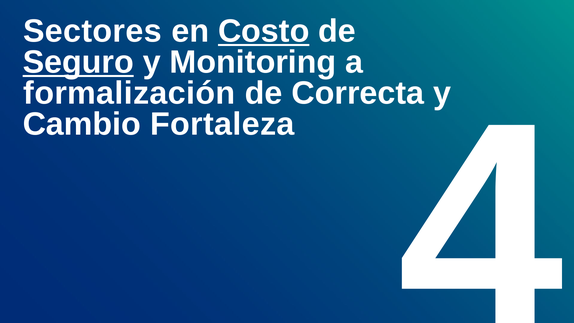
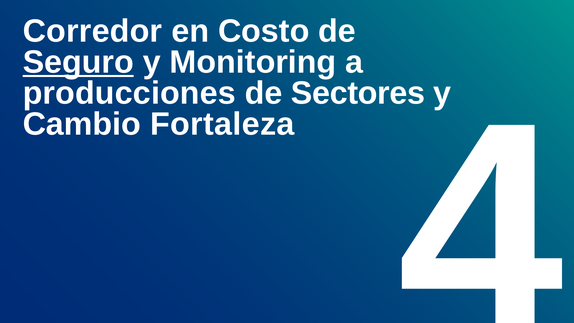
Sectores: Sectores -> Corredor (92, 31)
Costo underline: present -> none (264, 31)
formalización: formalización -> producciones (129, 93)
Correcta: Correcta -> Sectores (358, 93)
